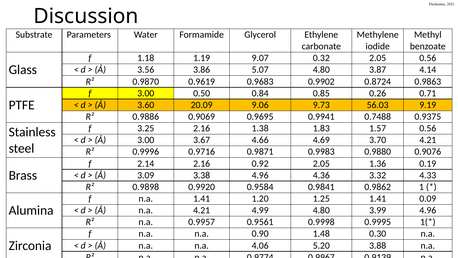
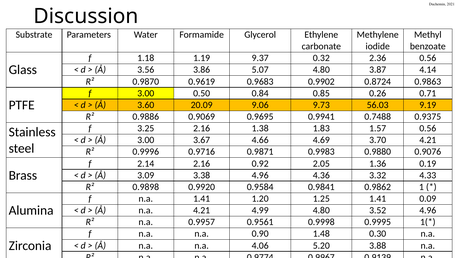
9.07: 9.07 -> 9.37 (260, 58)
0.32 2.05: 2.05 -> 2.36 (378, 58)
3.99: 3.99 -> 3.52 (378, 210)
